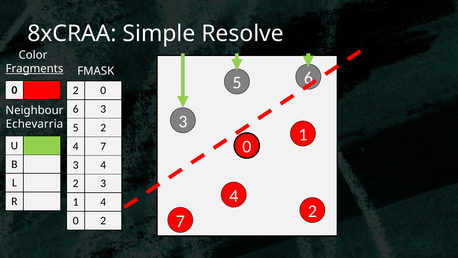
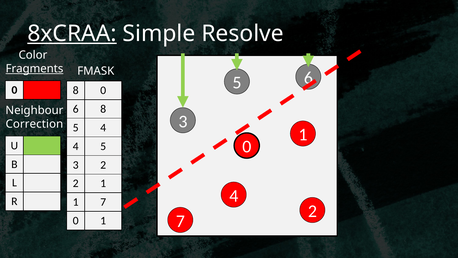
8xCRAA underline: none -> present (72, 33)
2: 2 -> 8 (76, 90)
6 3: 3 -> 8 (103, 109)
Echevarria: Echevarria -> Correction (34, 124)
5 2: 2 -> 4 (103, 127)
4 7: 7 -> 5 (103, 146)
3 4: 4 -> 2 (103, 165)
2 3: 3 -> 1 (103, 183)
4: 4 -> 7 (103, 202)
2: 2 -> 1 (103, 220)
